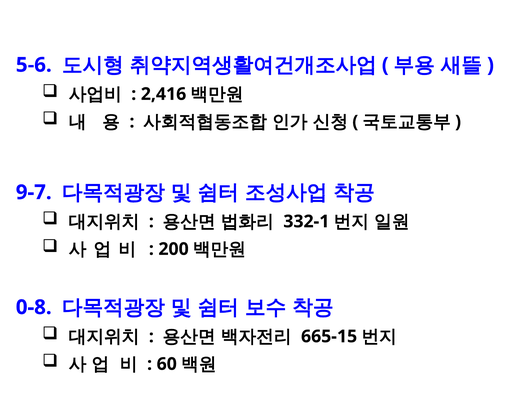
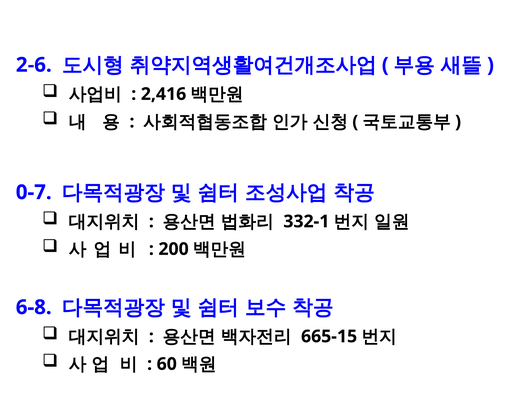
5-6: 5-6 -> 2-6 (34, 65)
9-7: 9-7 -> 0-7 (34, 192)
0-8: 0-8 -> 6-8 (34, 307)
